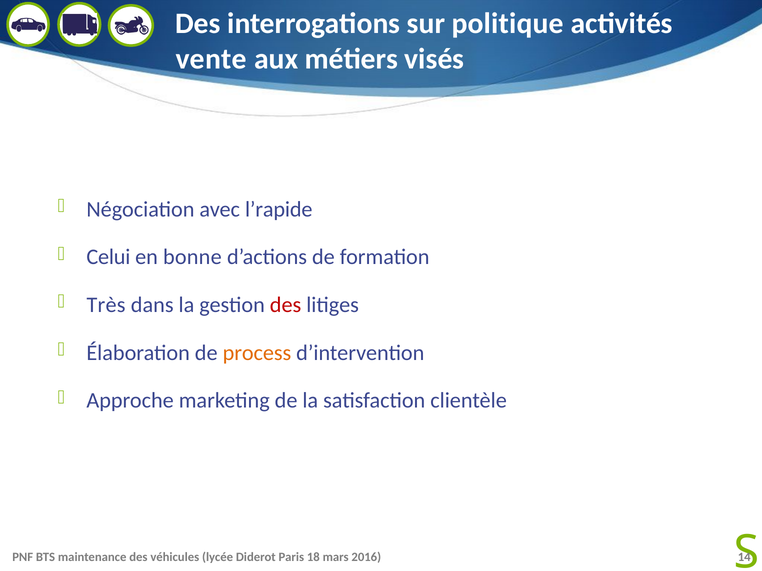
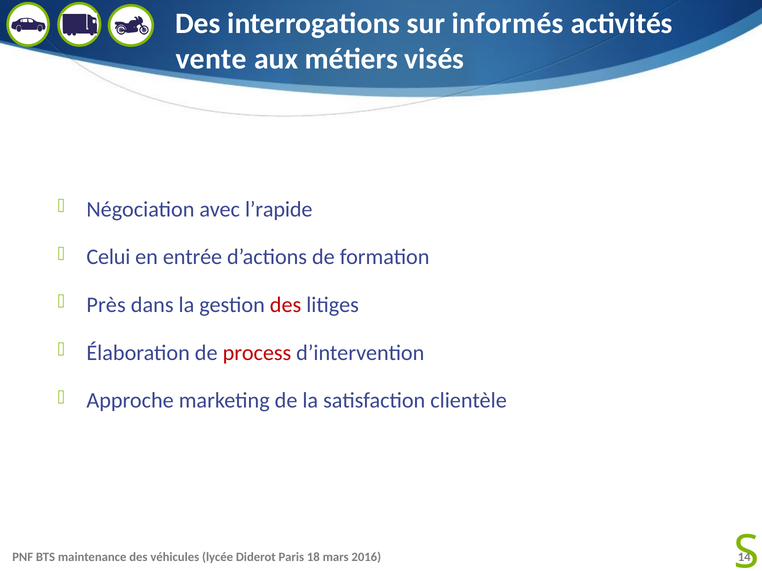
politique: politique -> informés (508, 23)
bonne: bonne -> entrée (193, 257)
Très: Très -> Près (106, 305)
process colour: orange -> red (257, 353)
